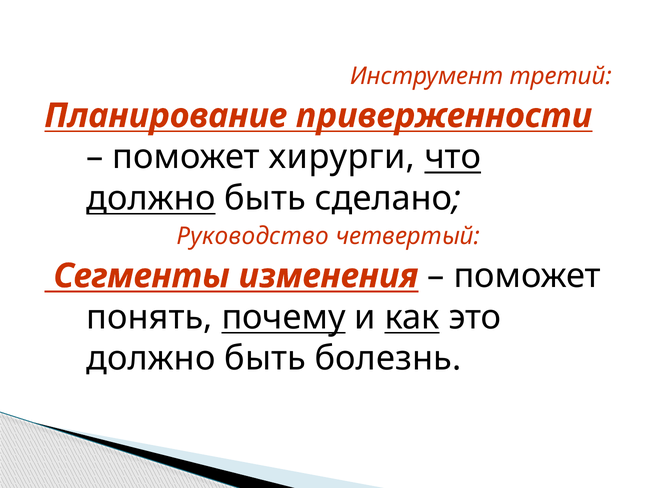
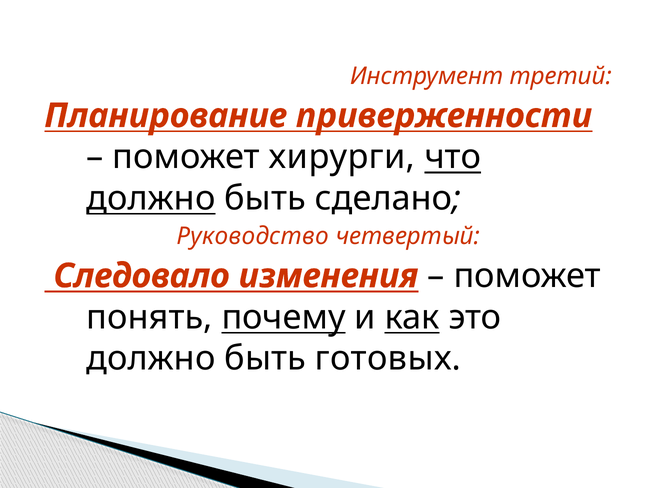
Сегменты: Сегменты -> Следовало (142, 276)
болезнь: болезнь -> готовых (388, 359)
